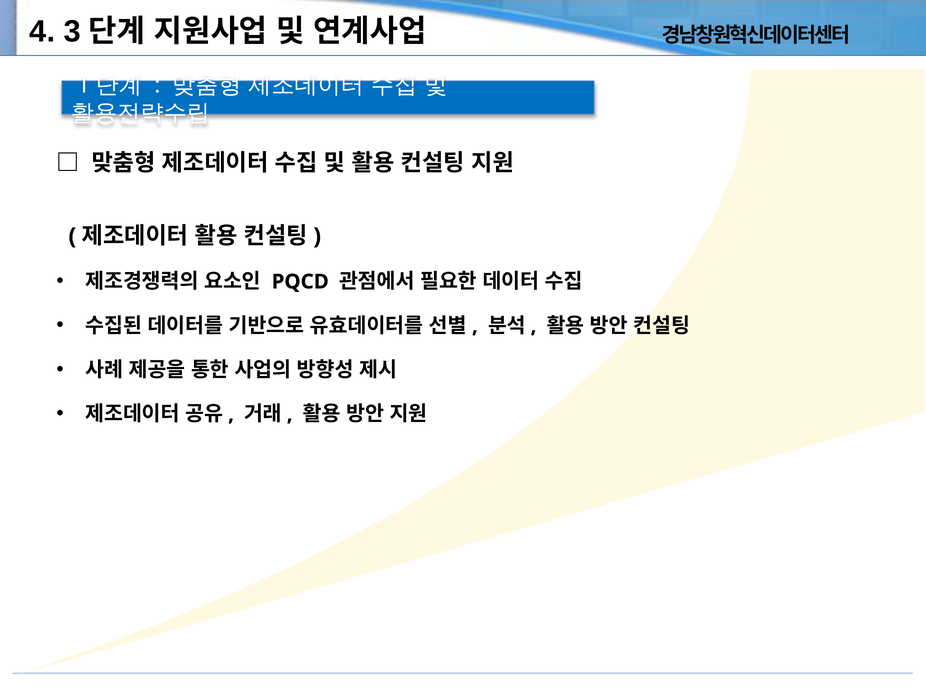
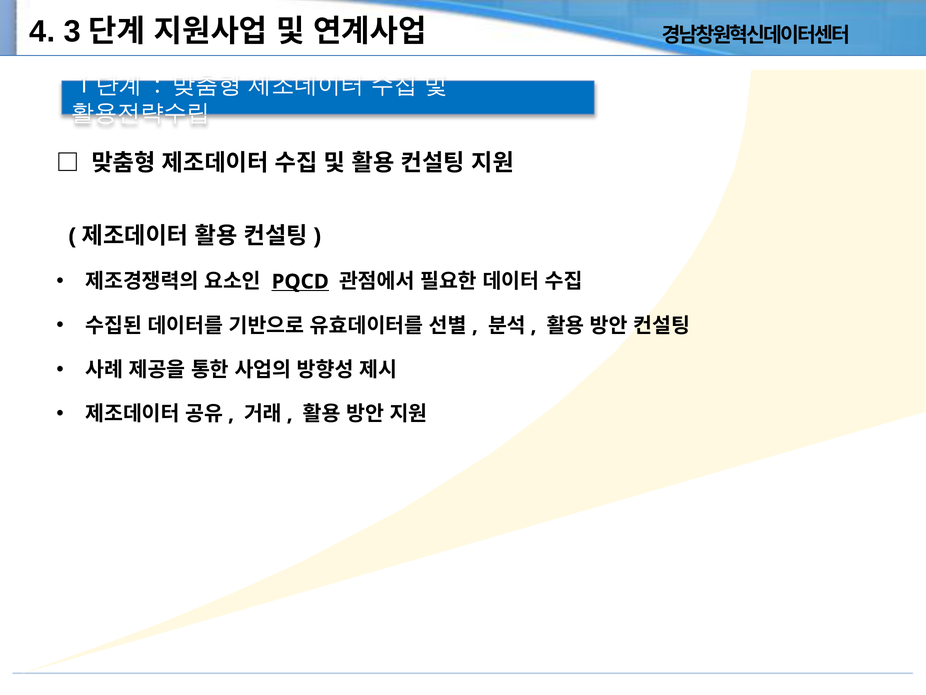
PQCD underline: none -> present (300, 281)
